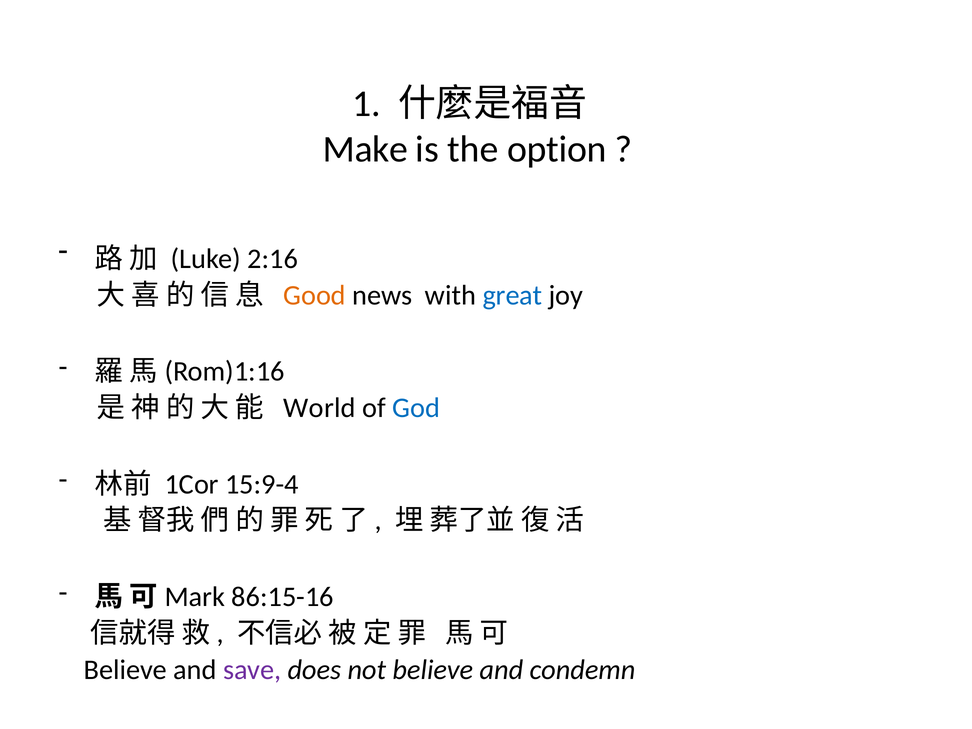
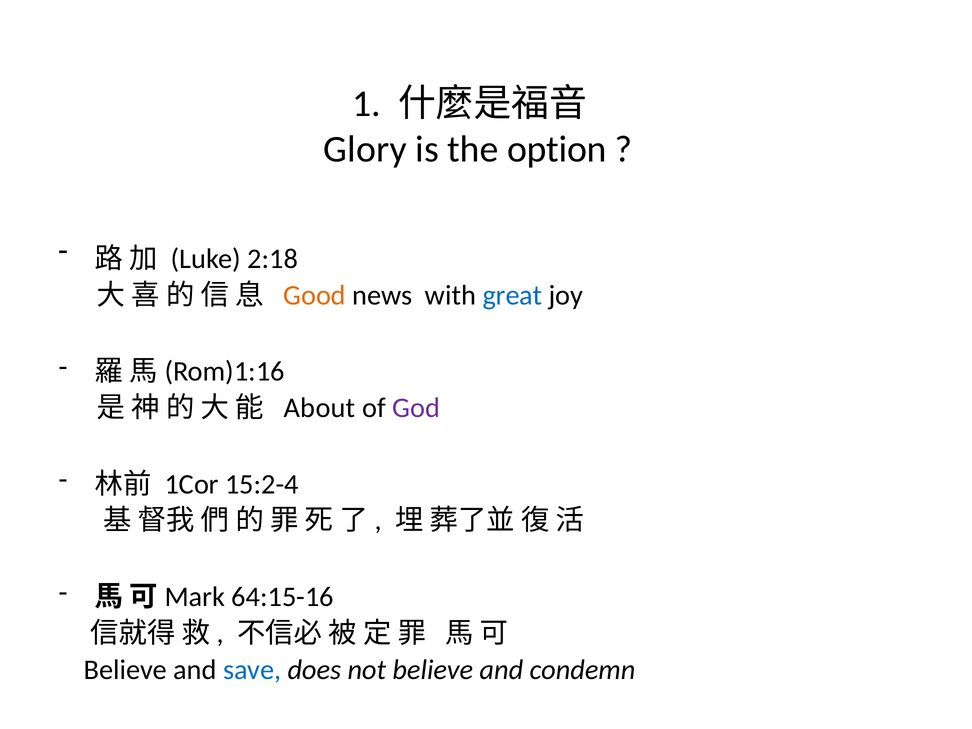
Make: Make -> Glory (365, 149)
2:16: 2:16 -> 2:18 (273, 259)
World: World -> About (320, 408)
God colour: blue -> purple (416, 408)
15:9-4: 15:9-4 -> 15:2-4 (262, 484)
86:15-16: 86:15-16 -> 64:15-16 (283, 597)
save colour: purple -> blue (252, 670)
